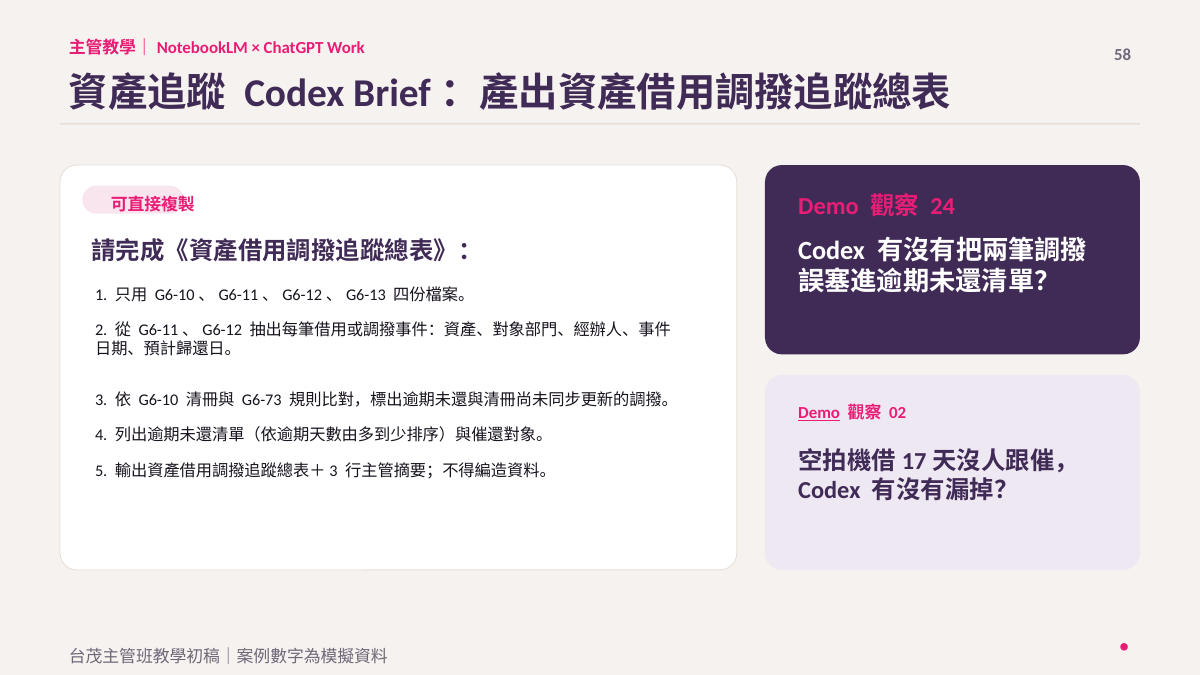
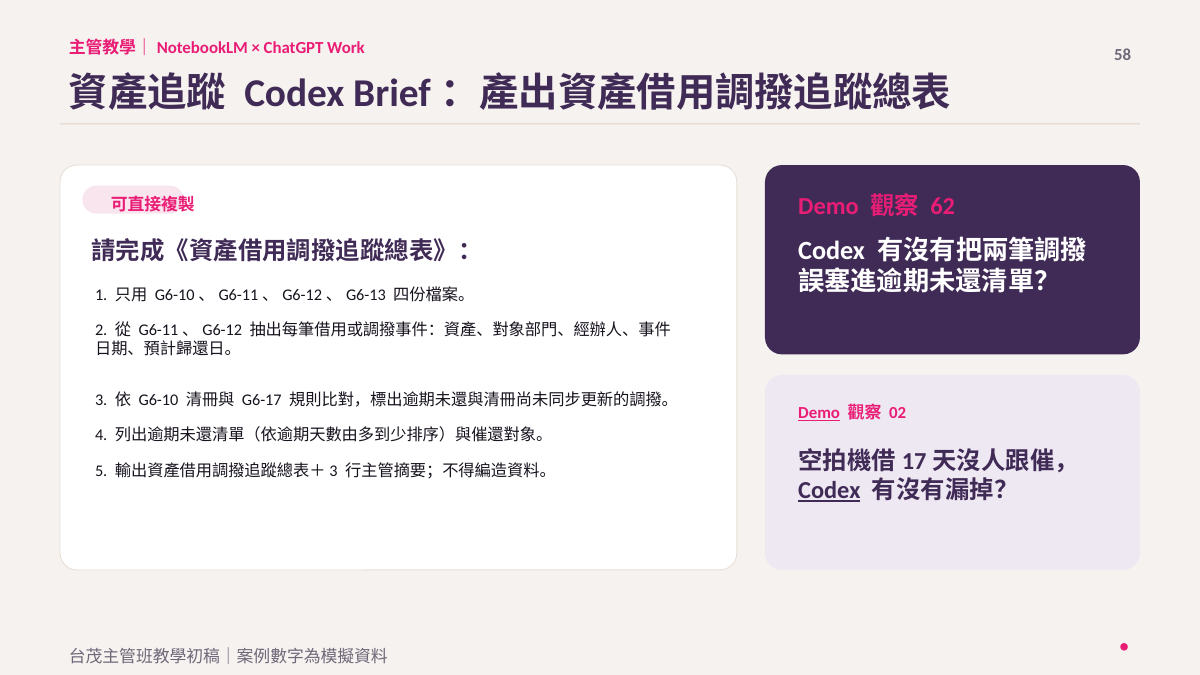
24: 24 -> 62 (943, 206)
G6-73: G6-73 -> G6-17 (262, 400)
Codex underline: none -> present (829, 491)
